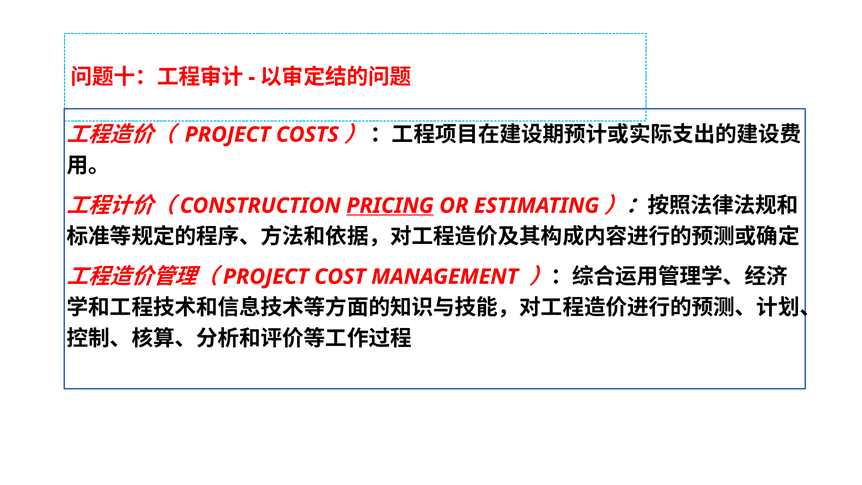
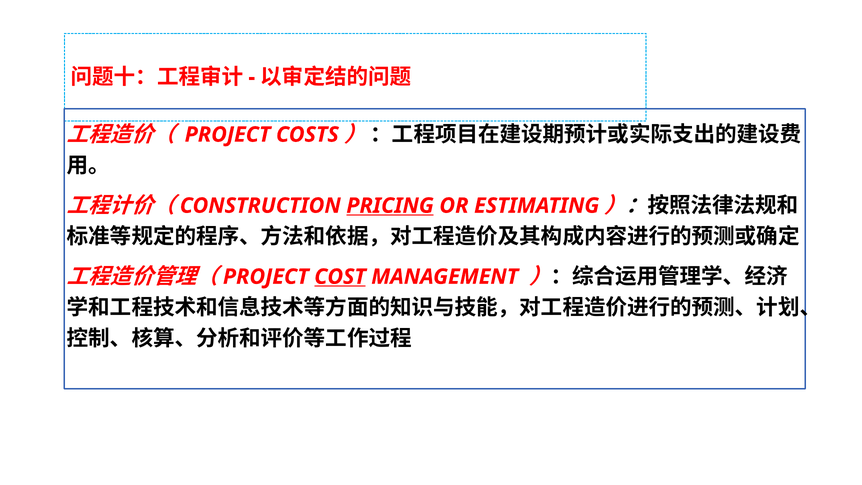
COST underline: none -> present (340, 277)
